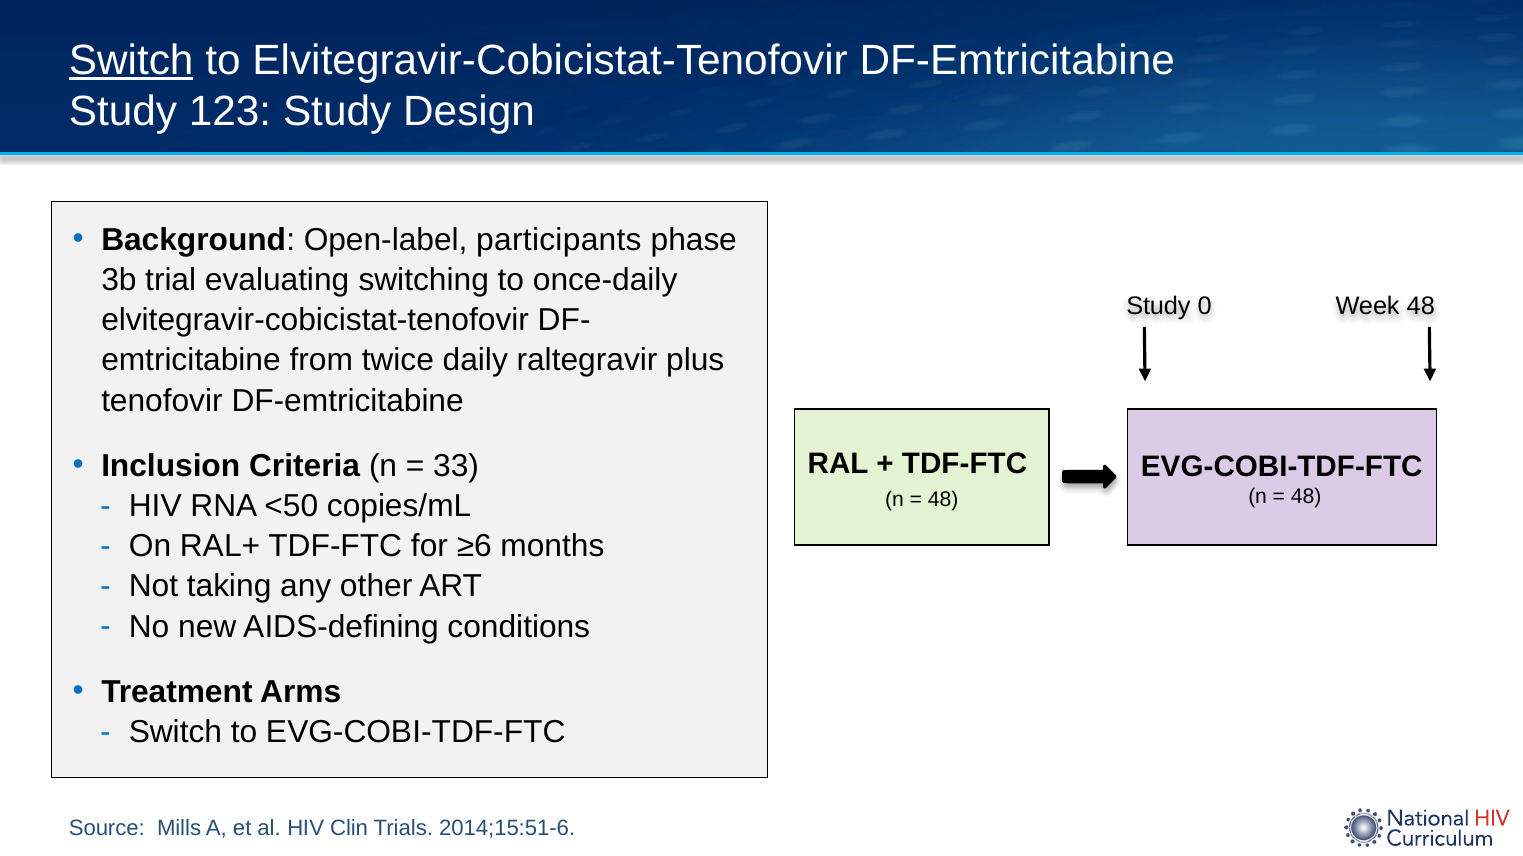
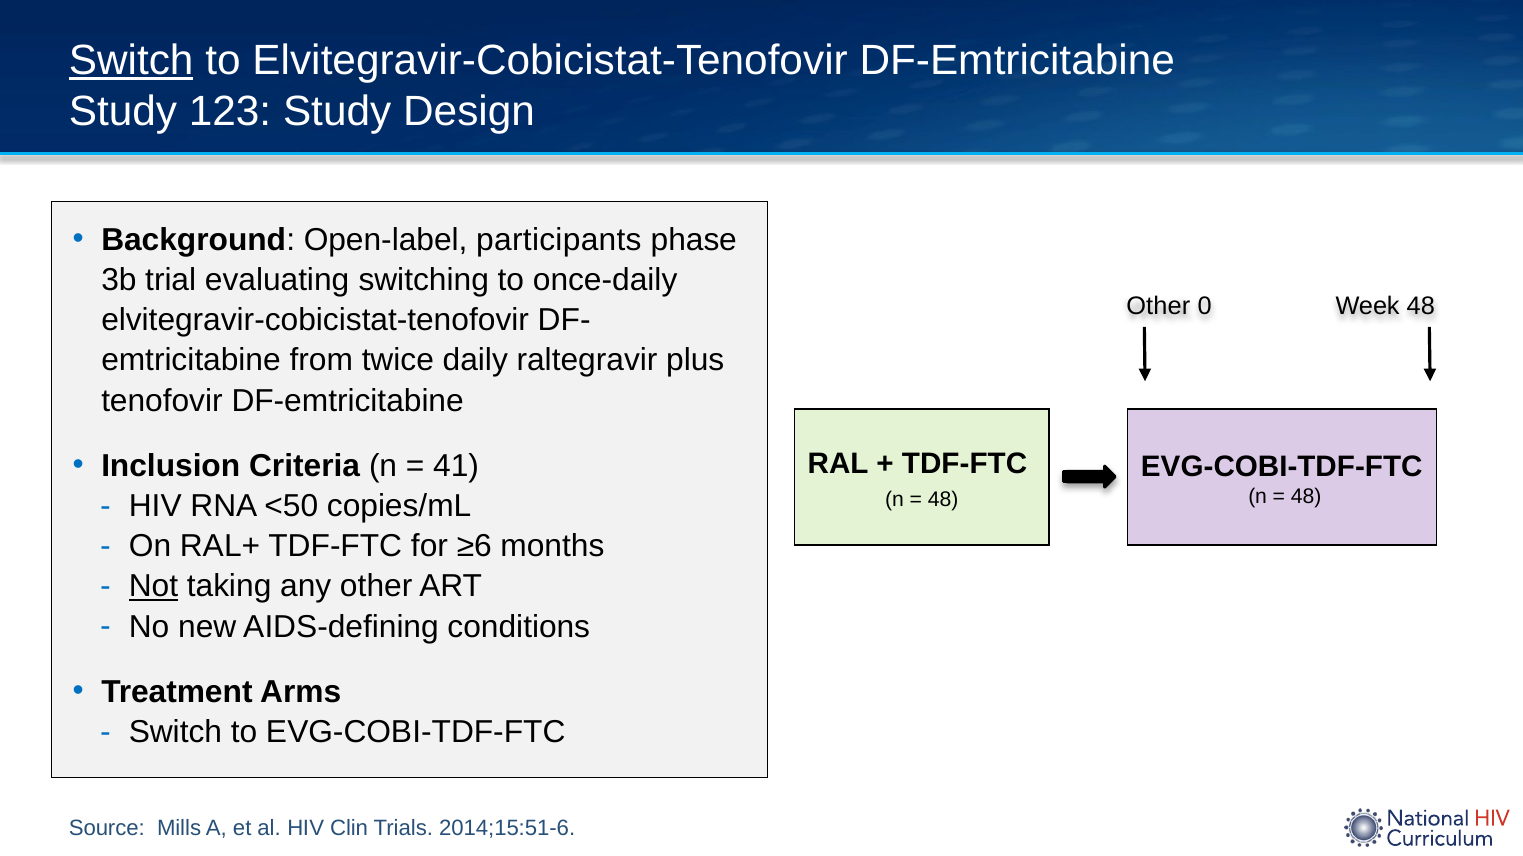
Study: Study -> Other (1158, 306)
33: 33 -> 41 (456, 466)
Not underline: none -> present (153, 587)
